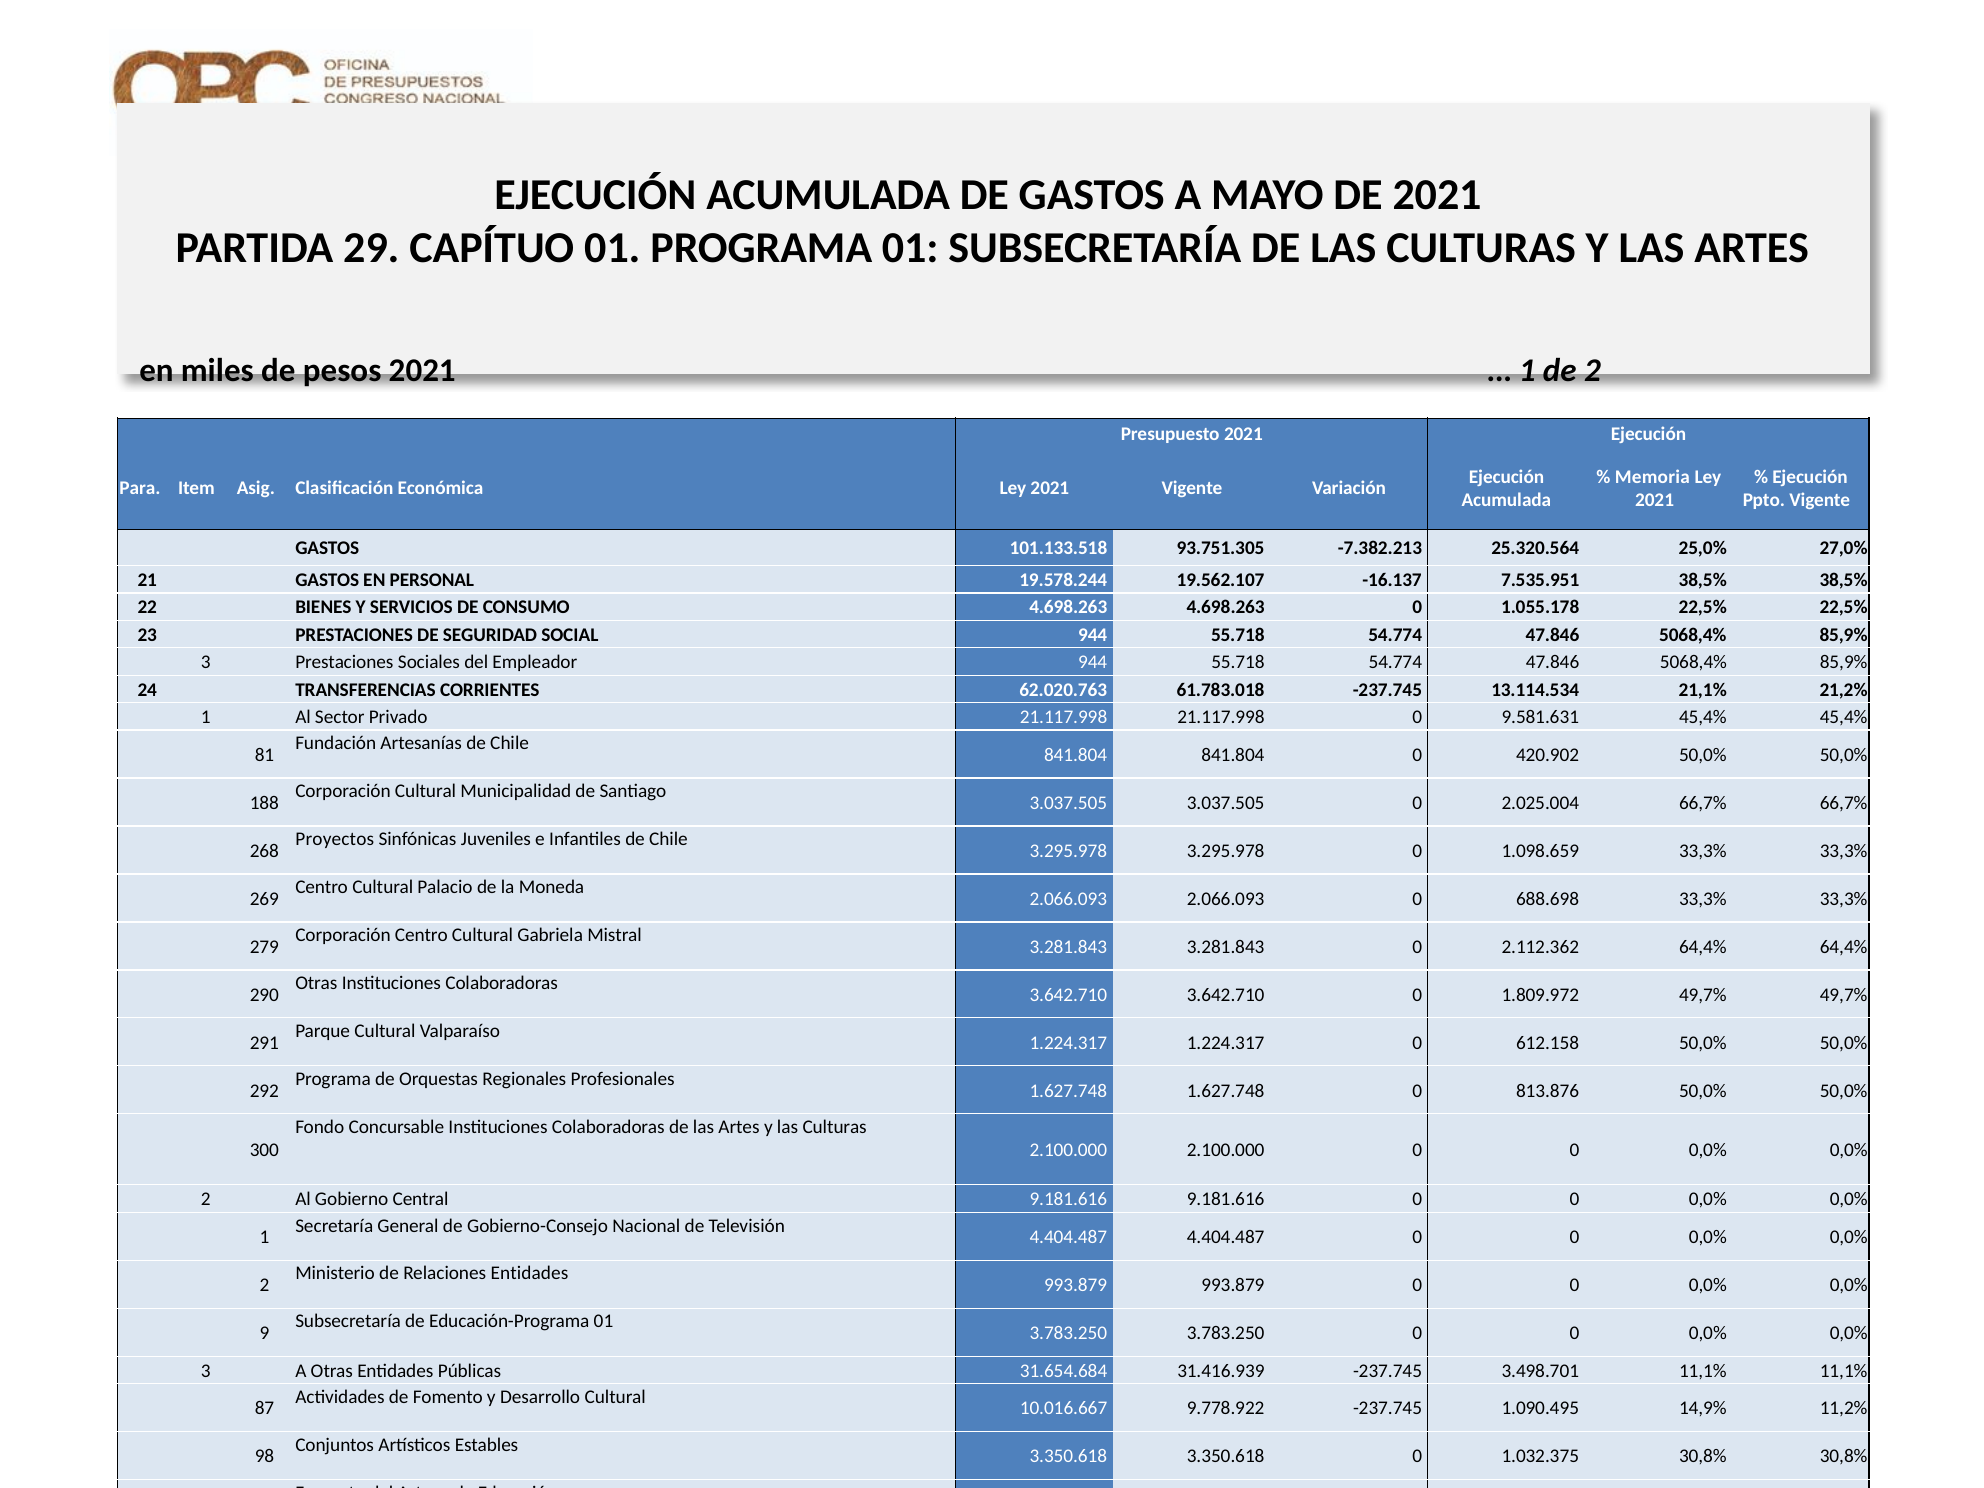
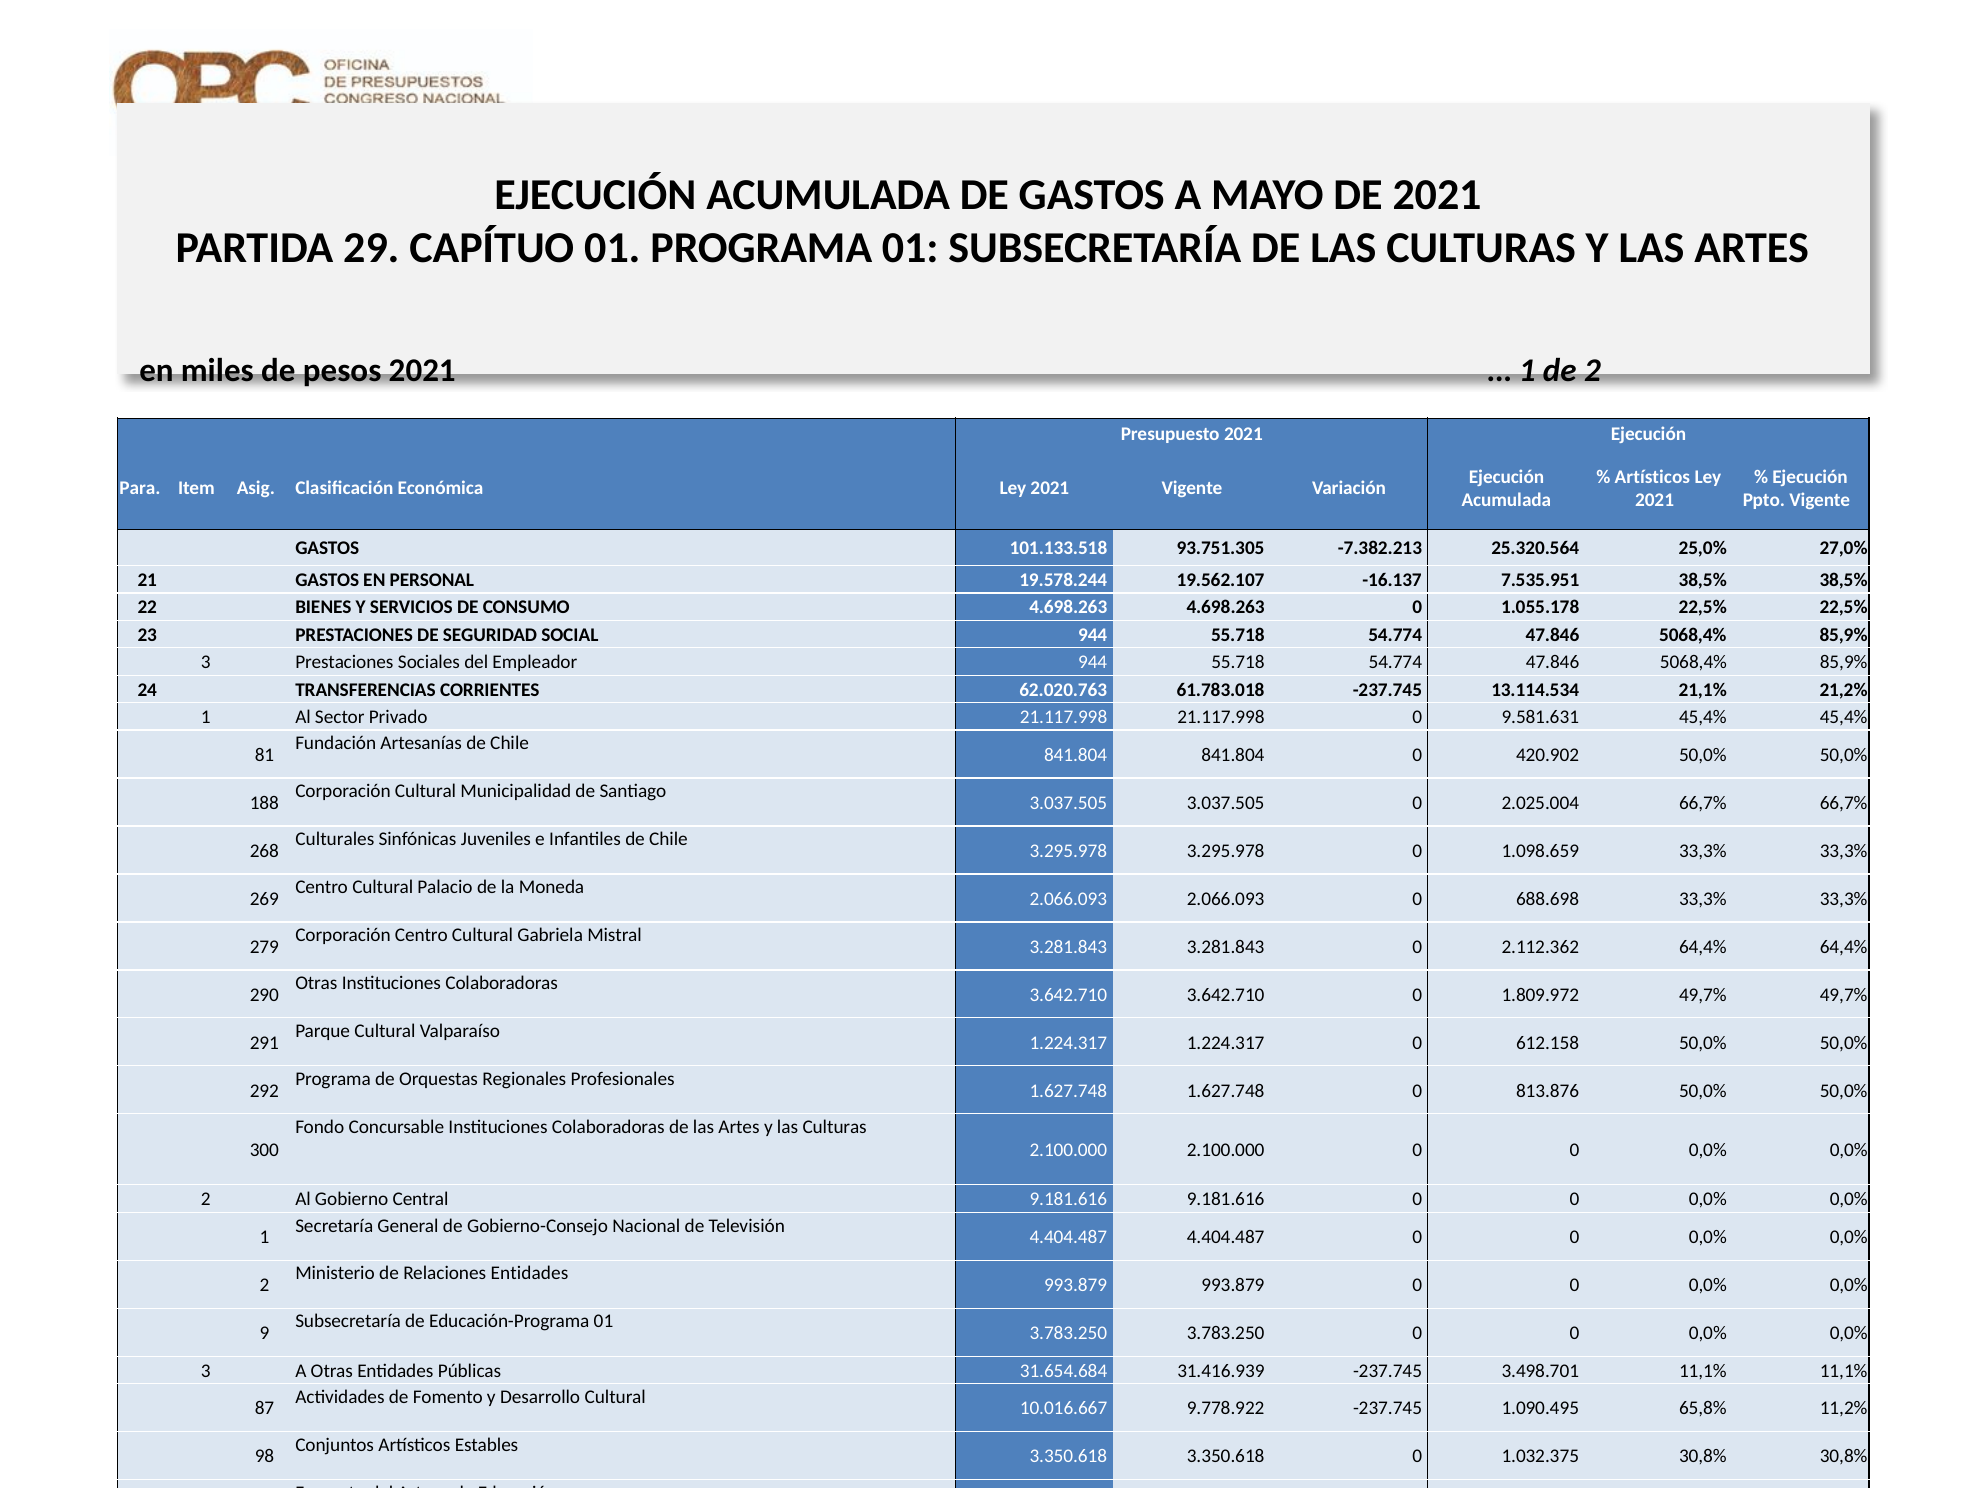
Memoria: Memoria -> Artísticos (1652, 477)
Proyectos: Proyectos -> Culturales (335, 839)
14,9%: 14,9% -> 65,8% (1703, 1408)
